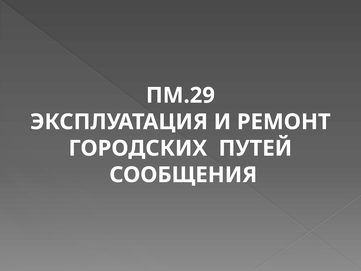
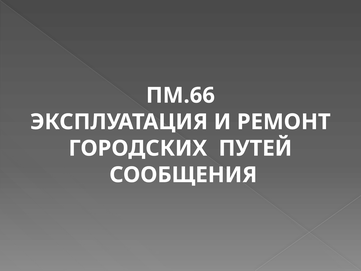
ПМ.29: ПМ.29 -> ПМ.66 (180, 95)
